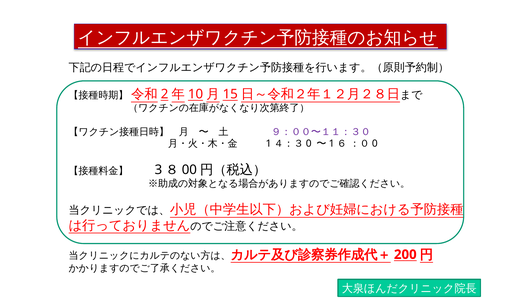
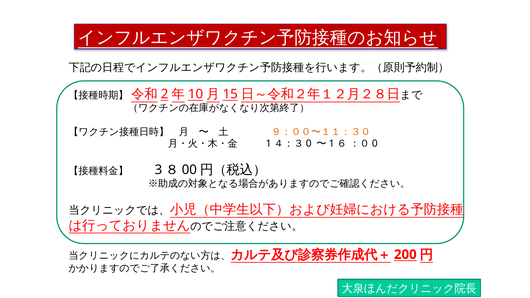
９：００〜１１：３０ colour: purple -> orange (321, 132)
